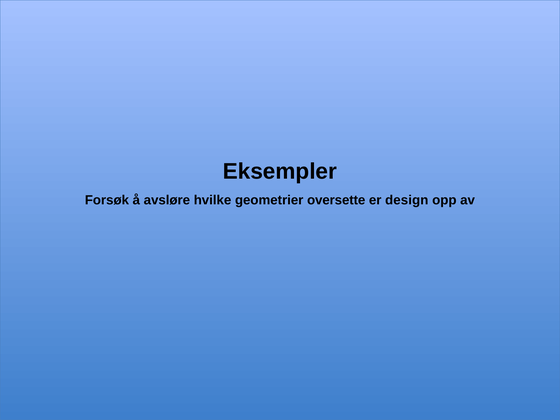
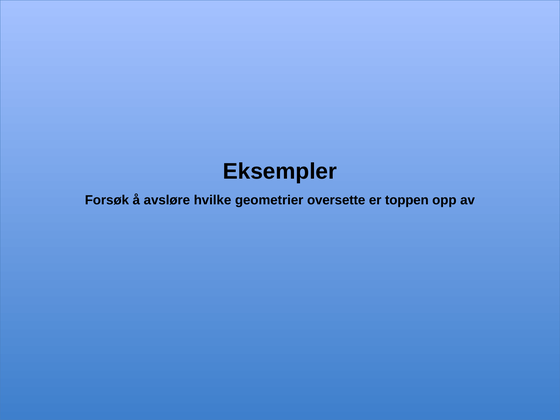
design: design -> toppen (407, 200)
